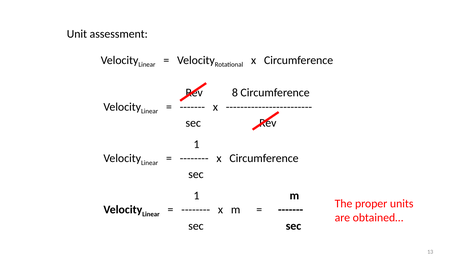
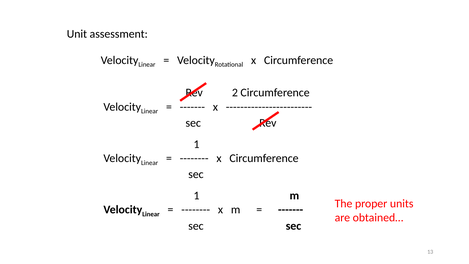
8: 8 -> 2 (235, 93)
